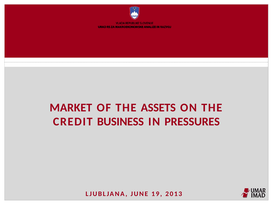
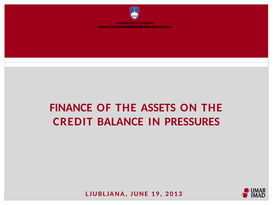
MARKET: MARKET -> FINANCE (71, 107)
BUSINESS: BUSINESS -> BALANCE (120, 122)
